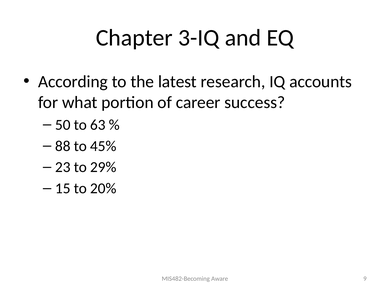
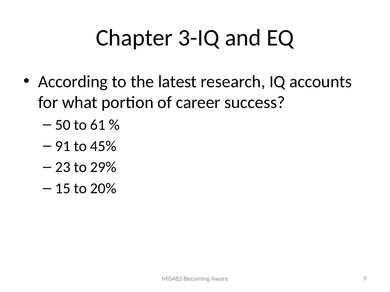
63: 63 -> 61 (98, 125)
88: 88 -> 91 (63, 146)
